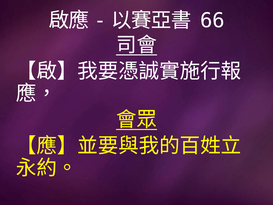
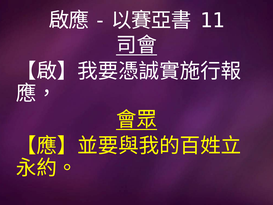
66: 66 -> 11 (212, 21)
